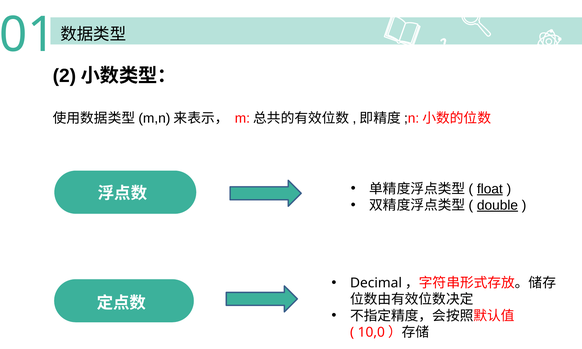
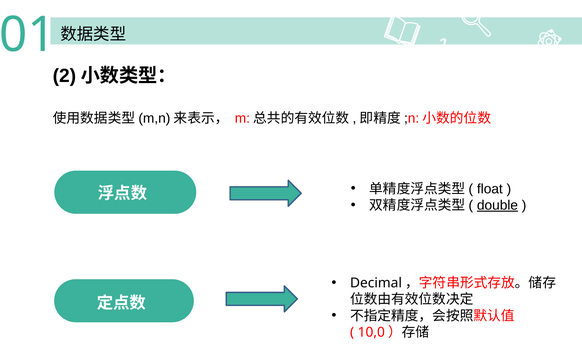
float underline: present -> none (490, 189)
